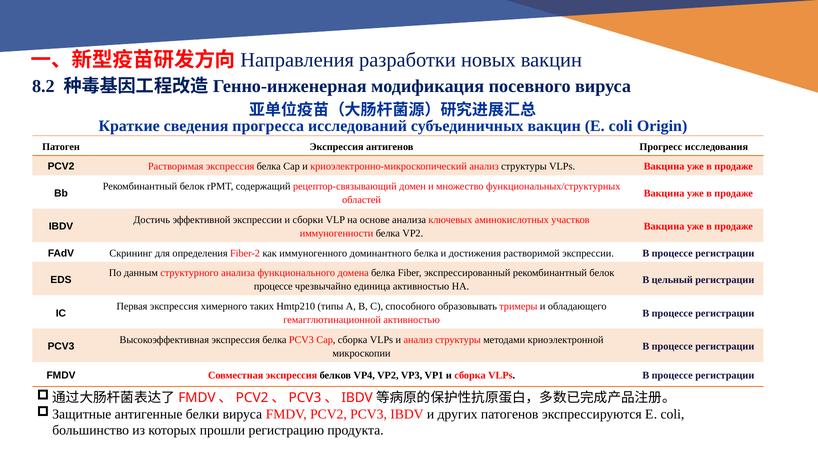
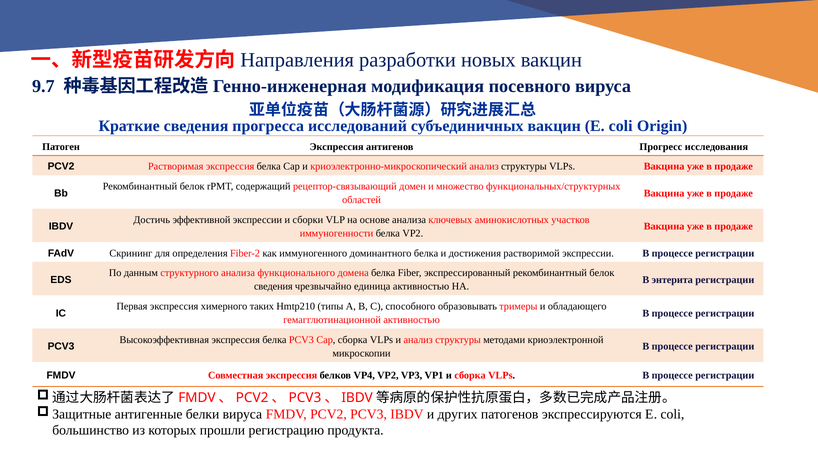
8.2: 8.2 -> 9.7 (43, 86)
цельный: цельный -> энтерита (672, 280)
процессе: процессе -> сведения (273, 287)
